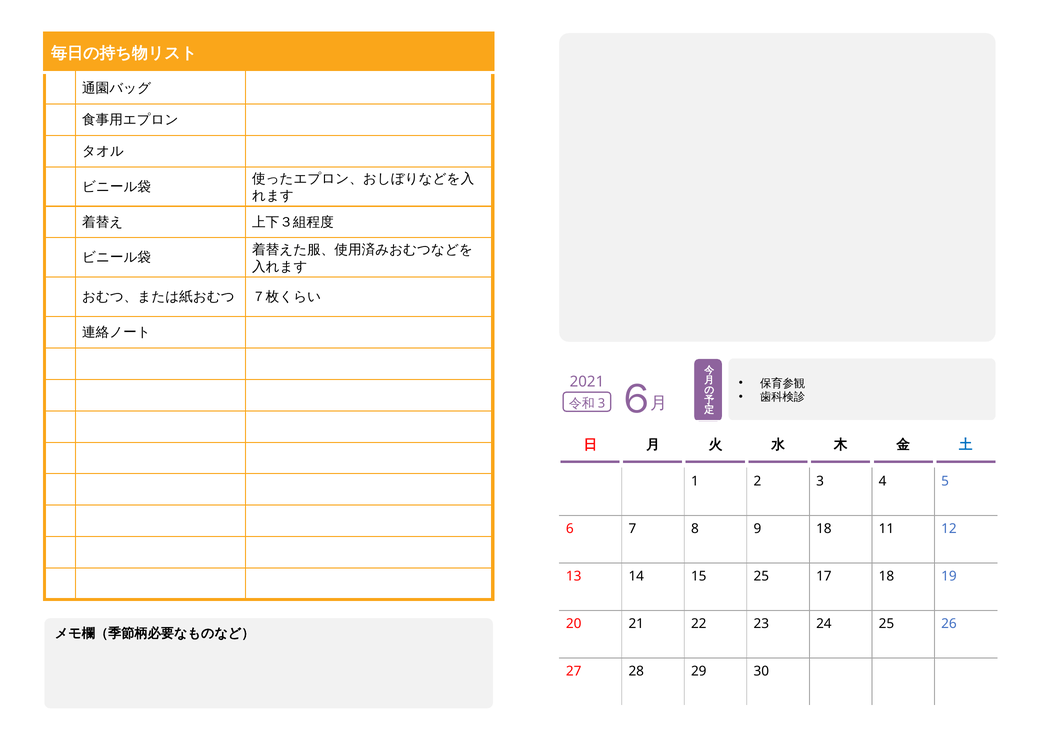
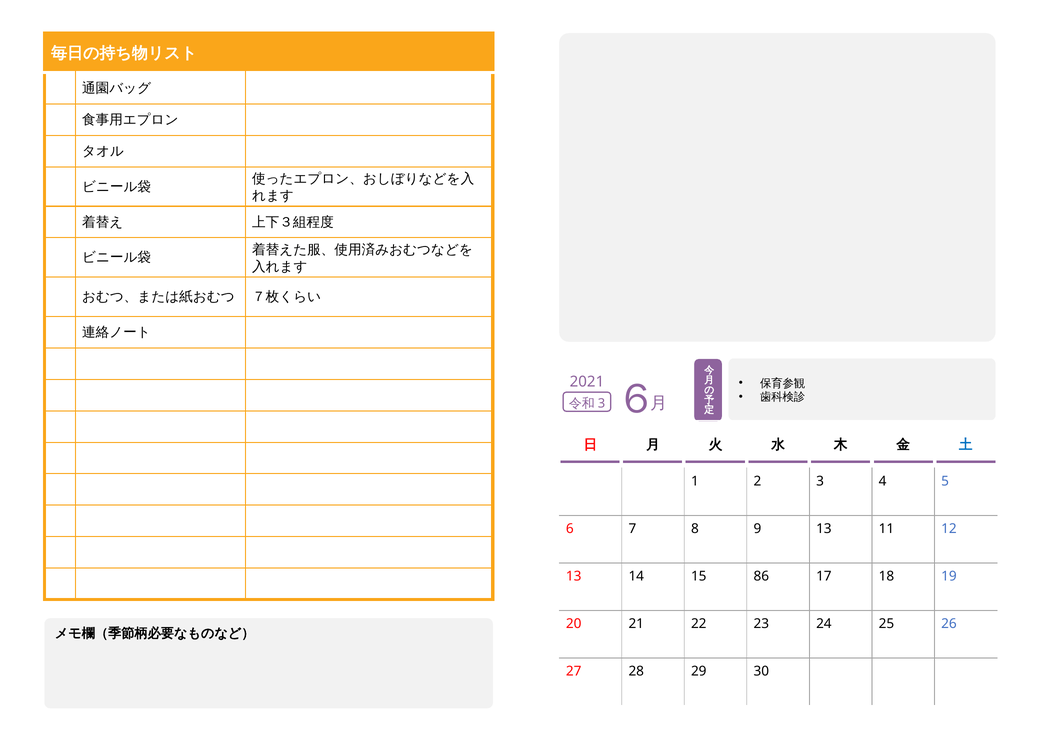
9 18: 18 -> 13 (824, 529)
15 25: 25 -> 86 (761, 577)
